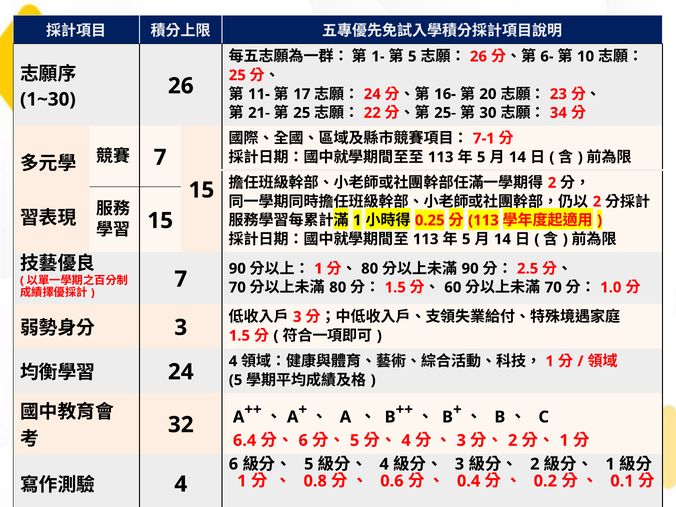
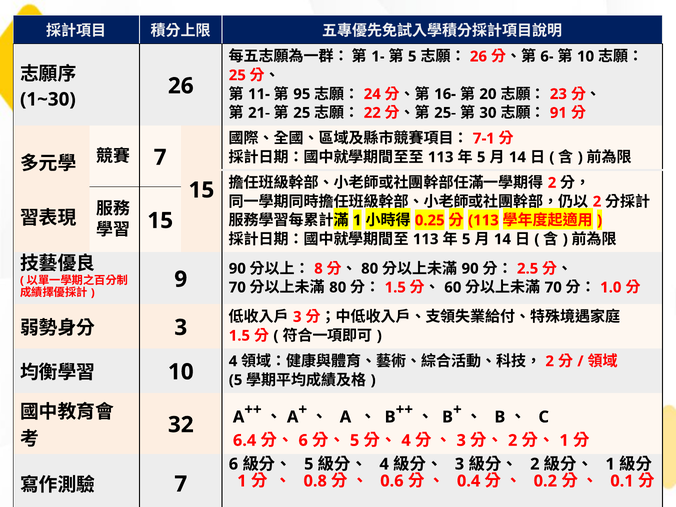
17: 17 -> 95 (302, 94)
34: 34 -> 91 (558, 113)
1: 1 -> 8 (318, 269)
7: 7 -> 9 (181, 279)
1: 1 -> 2 (550, 361)
24: 24 -> 10 (181, 372)
4: 4 -> 7 (181, 484)
